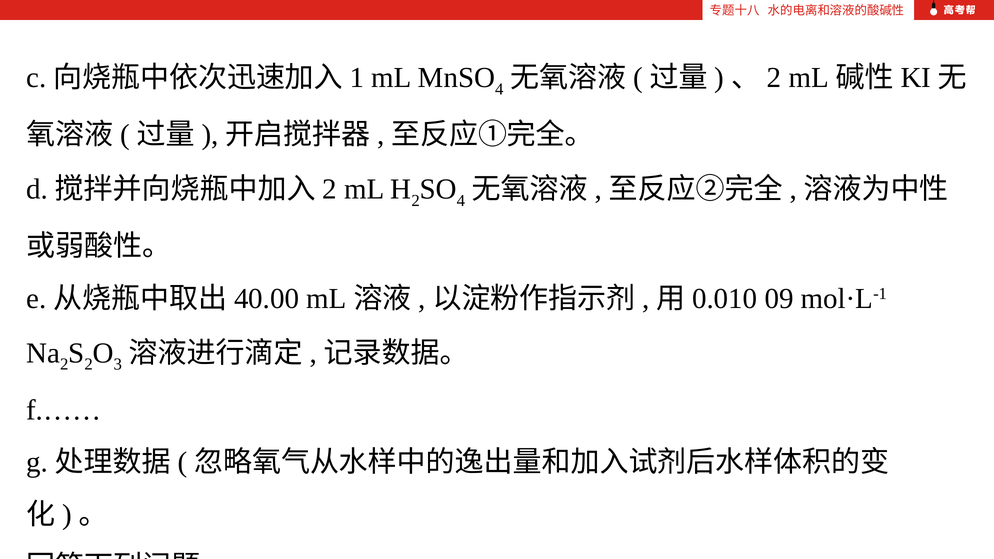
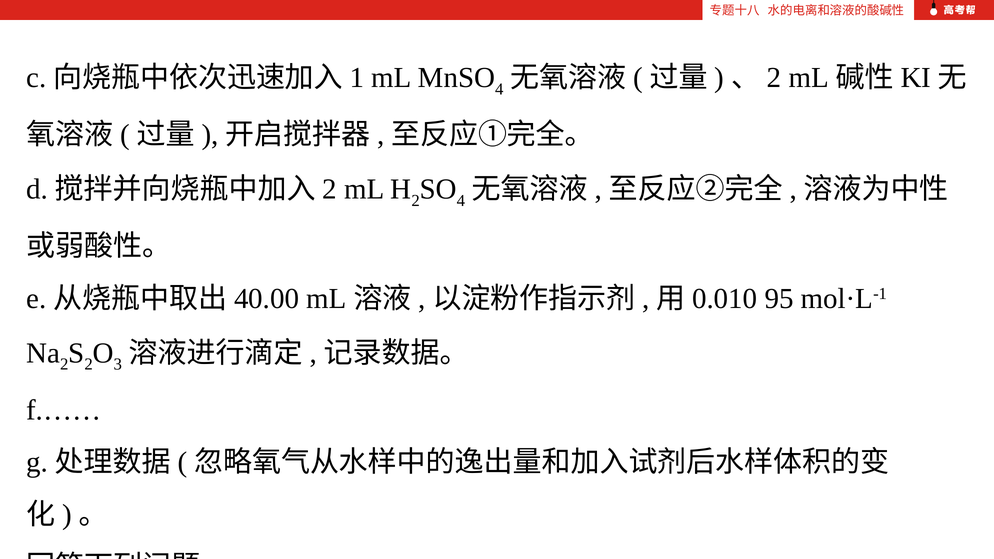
09: 09 -> 95 (779, 299)
